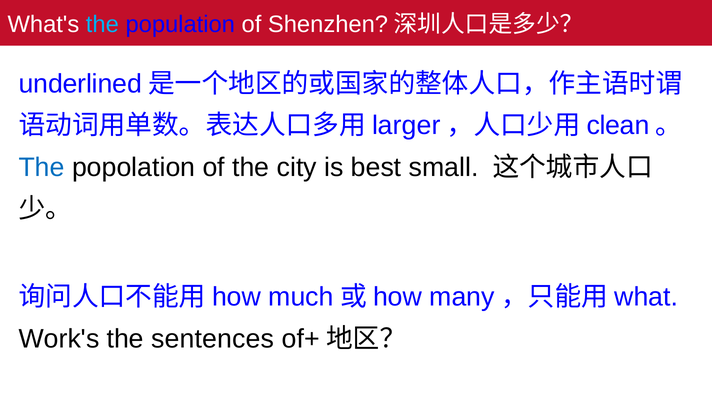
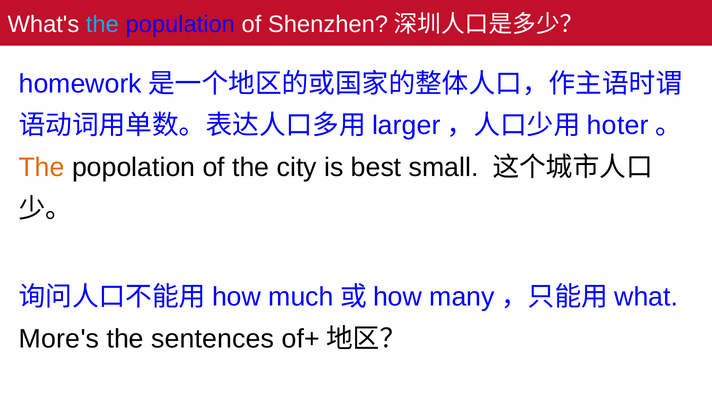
underlined: underlined -> homework (80, 84)
clean: clean -> hoter (618, 125)
The colour: blue -> orange (42, 167)
Work's: Work's -> More's (59, 338)
